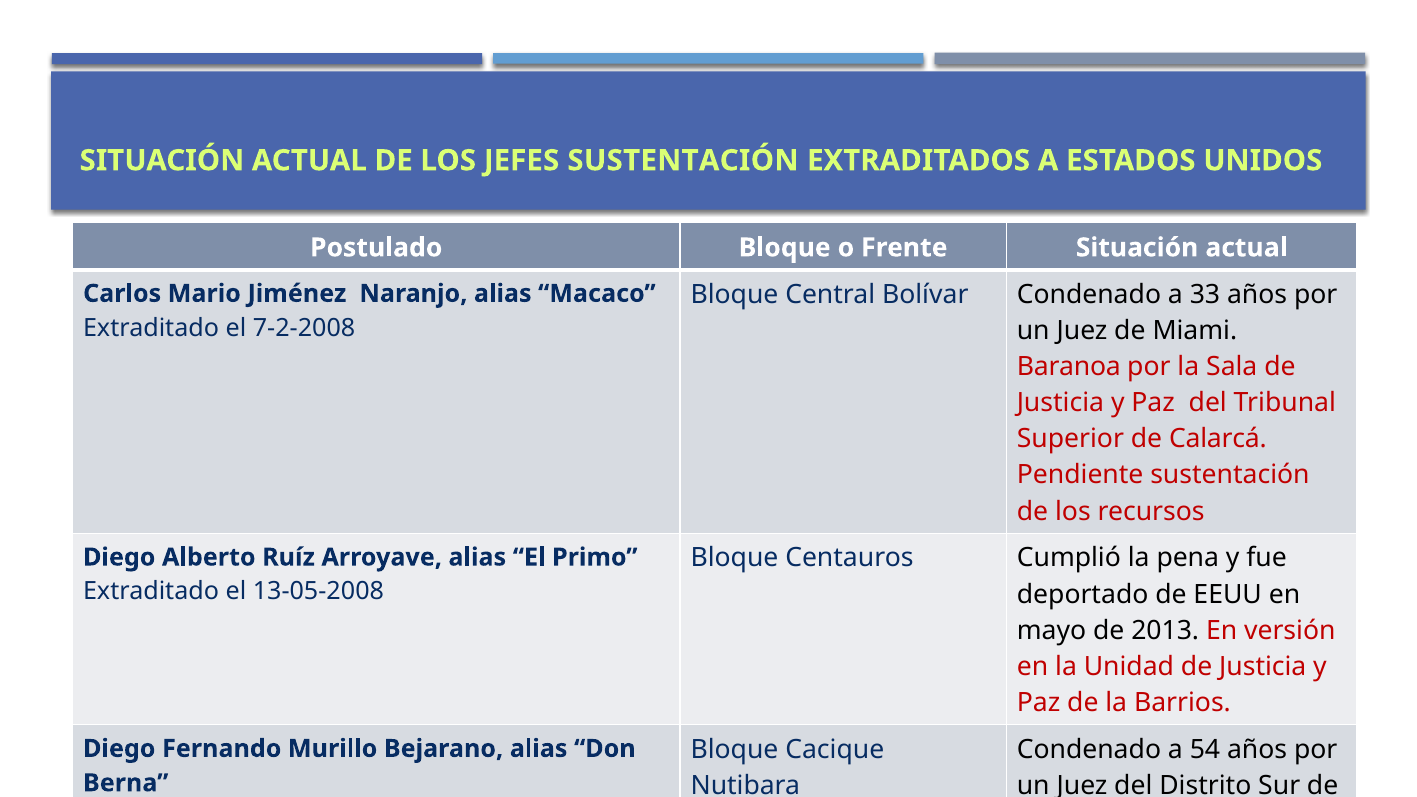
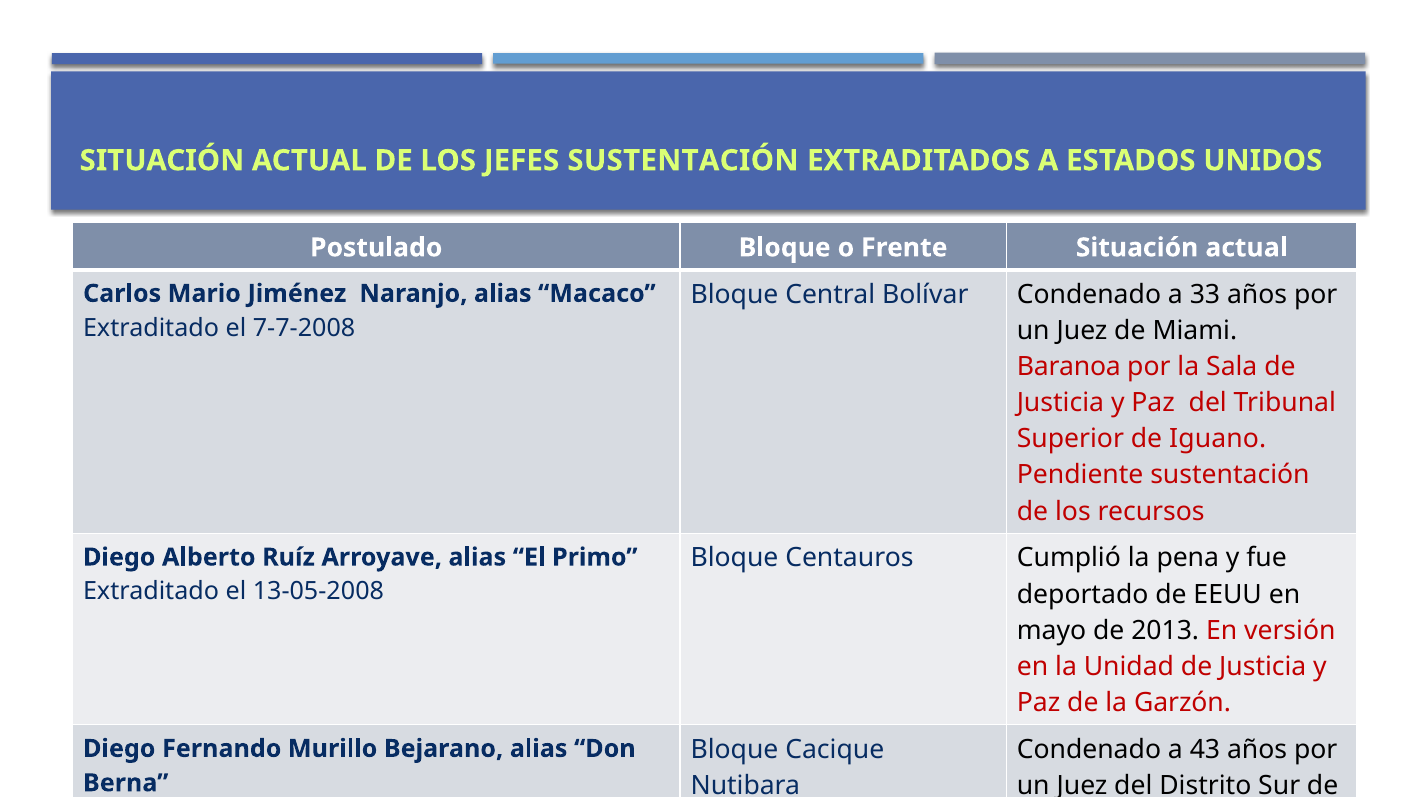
7-2-2008: 7-2-2008 -> 7-7-2008 (304, 328)
Calarcá: Calarcá -> Iguano (1218, 439)
Barrios: Barrios -> Garzón (1182, 703)
54: 54 -> 43 (1205, 750)
